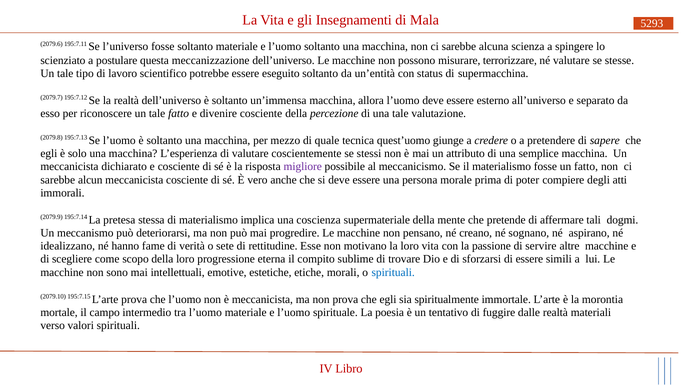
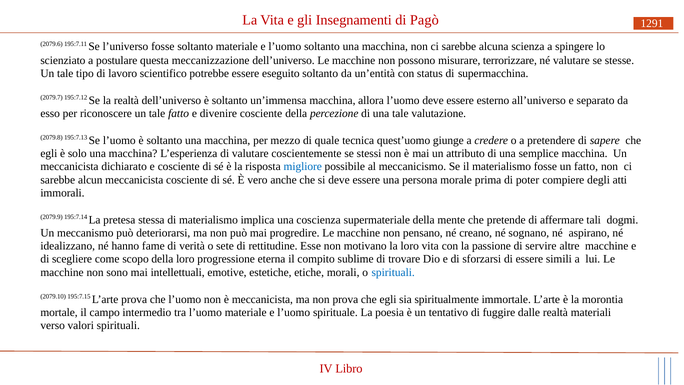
Mala: Mala -> Pagò (424, 20)
5293: 5293 -> 1291 (652, 24)
migliore colour: purple -> blue (303, 167)
